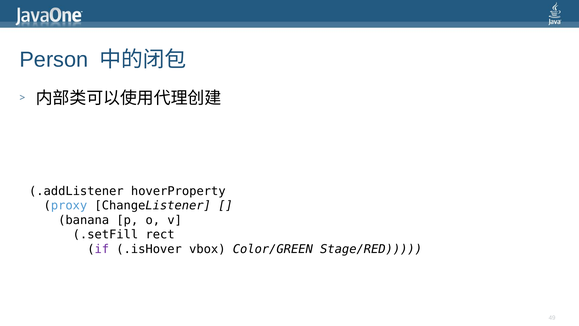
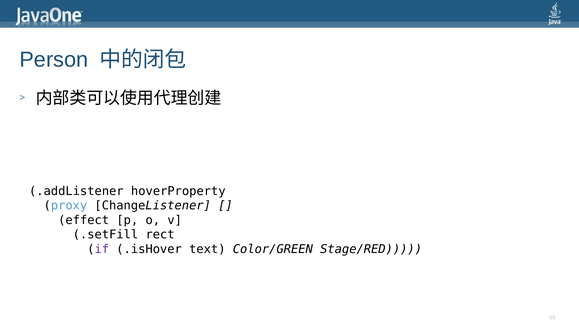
banana: banana -> effect (84, 220)
vbox: vbox -> text (207, 249)
